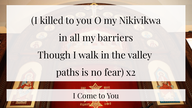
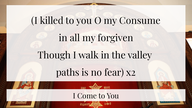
Nikivikwa: Nikivikwa -> Consume (140, 21)
barriers: barriers -> forgiven (115, 38)
